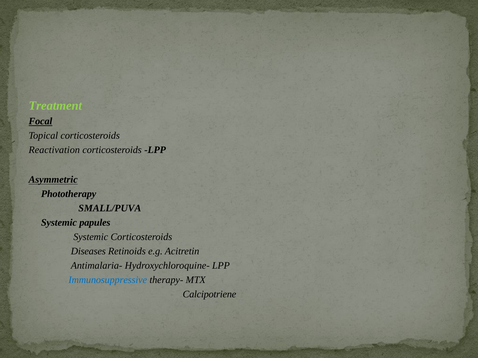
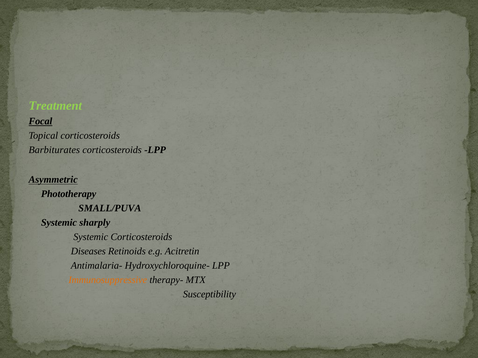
Reactivation: Reactivation -> Barbiturates (54, 150)
papules: papules -> sharply (95, 223)
Immunosuppressive colour: blue -> orange (108, 280)
Calcipotriene: Calcipotriene -> Susceptibility (209, 295)
